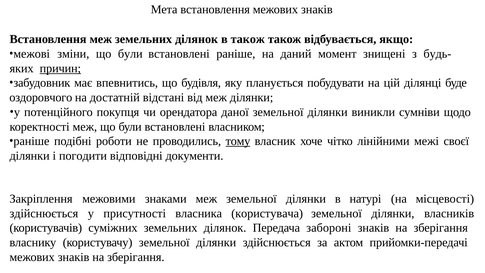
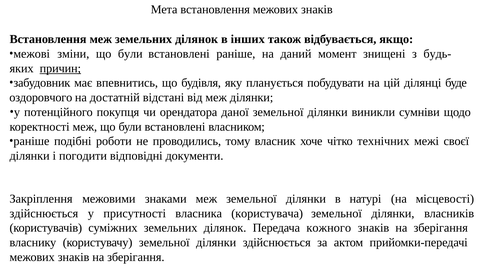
в також: також -> інших (248, 39)
тому underline: present -> none (238, 141)
лінійними: лінійними -> технічних (383, 141)
забороні: забороні -> кожного (329, 228)
